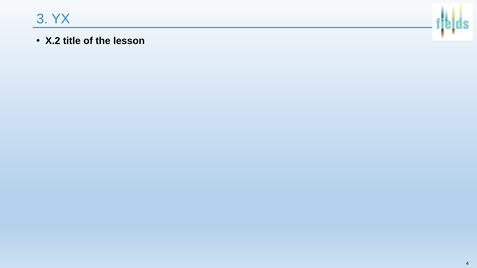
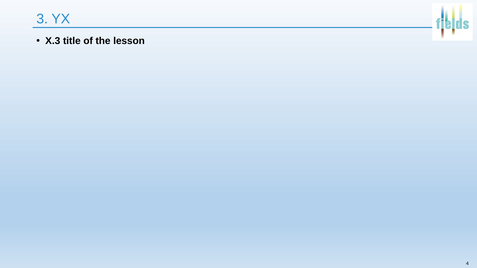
X.2: X.2 -> X.3 (53, 41)
